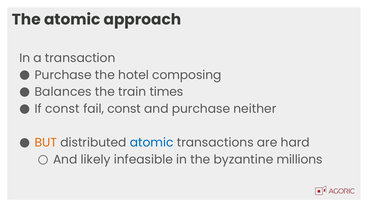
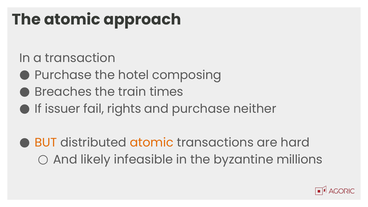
Balances: Balances -> Breaches (63, 92)
If const: const -> issuer (63, 109)
fail const: const -> rights (124, 109)
atomic colour: blue -> orange (152, 143)
